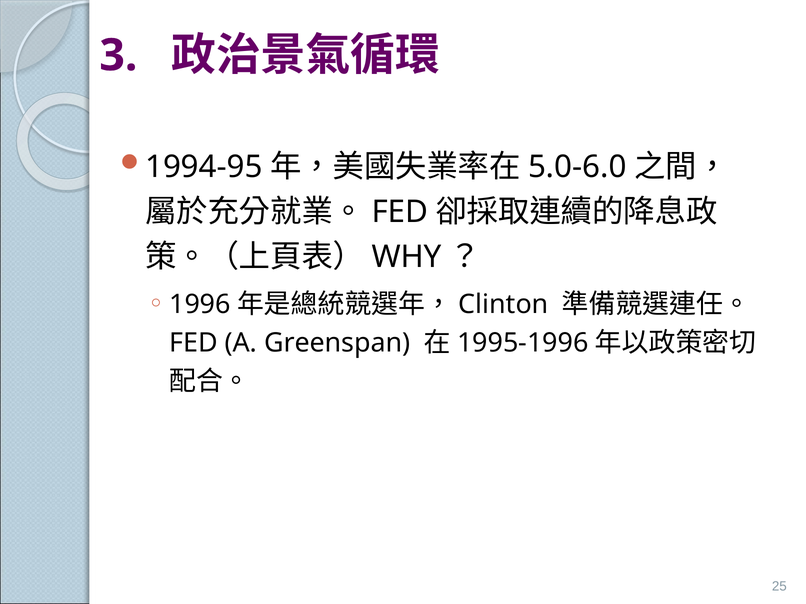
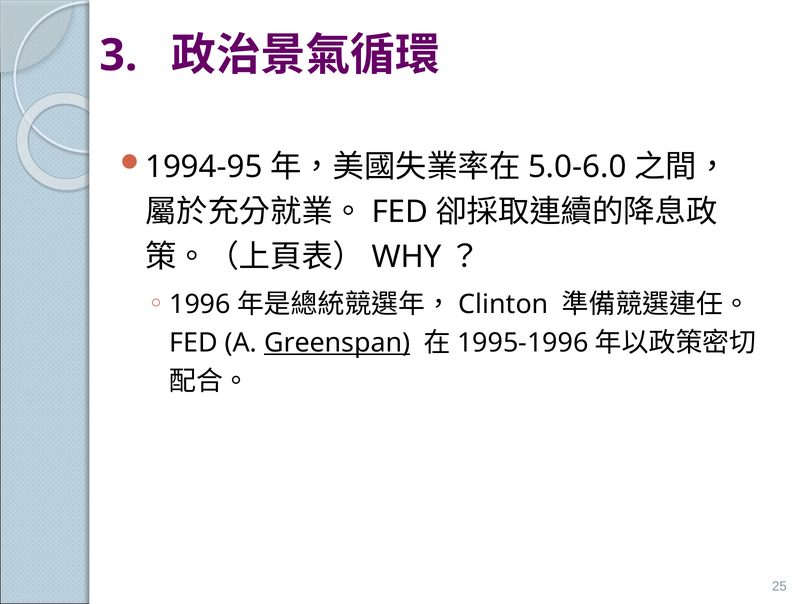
Greenspan underline: none -> present (337, 343)
